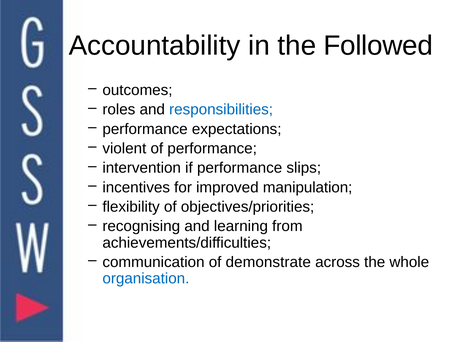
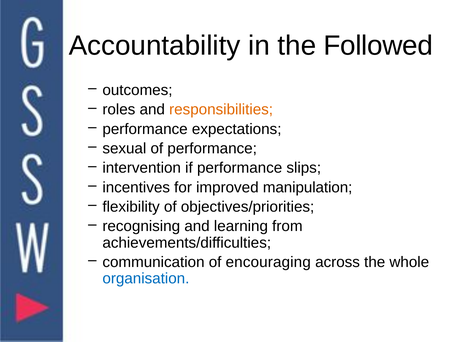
responsibilities colour: blue -> orange (221, 110)
violent: violent -> sexual (124, 149)
demonstrate: demonstrate -> encouraging (268, 262)
